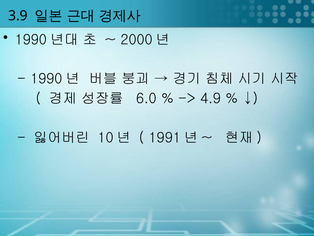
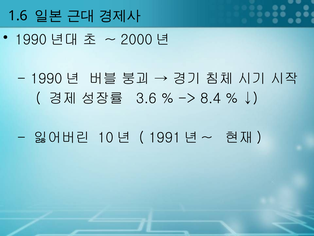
3.9: 3.9 -> 1.6 (18, 16)
6.0: 6.0 -> 3.6 (146, 98)
4.9: 4.9 -> 8.4 (211, 98)
